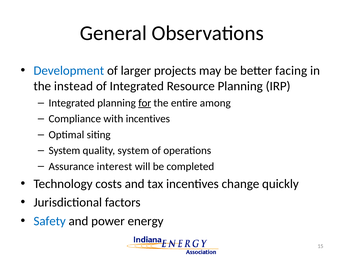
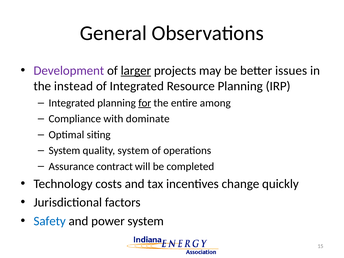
Development colour: blue -> purple (69, 71)
larger underline: none -> present (136, 71)
facing: facing -> issues (291, 71)
with incentives: incentives -> dominate (148, 119)
interest: interest -> contract (115, 166)
power energy: energy -> system (146, 221)
